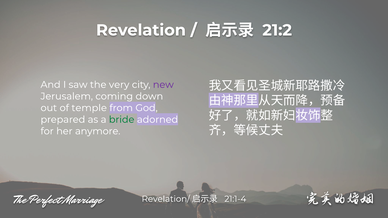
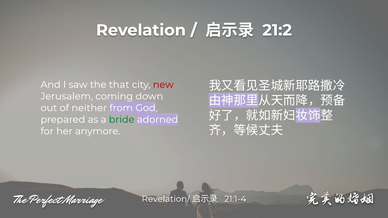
very: very -> that (119, 85)
new colour: purple -> red (163, 85)
temple: temple -> neither (89, 108)
